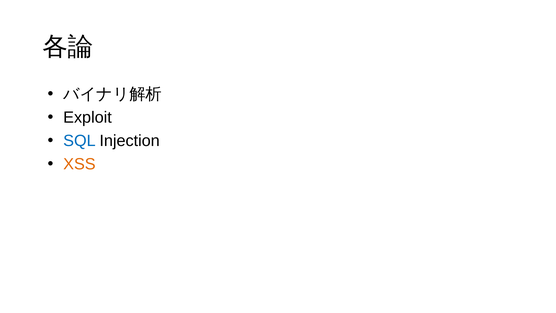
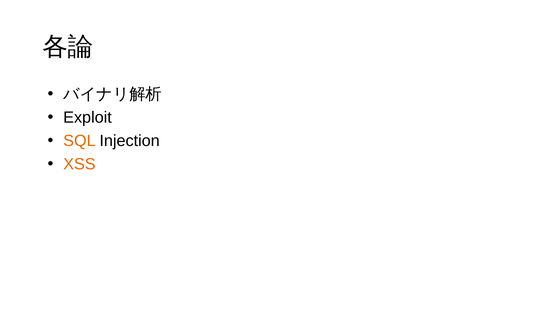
SQL colour: blue -> orange (79, 141)
